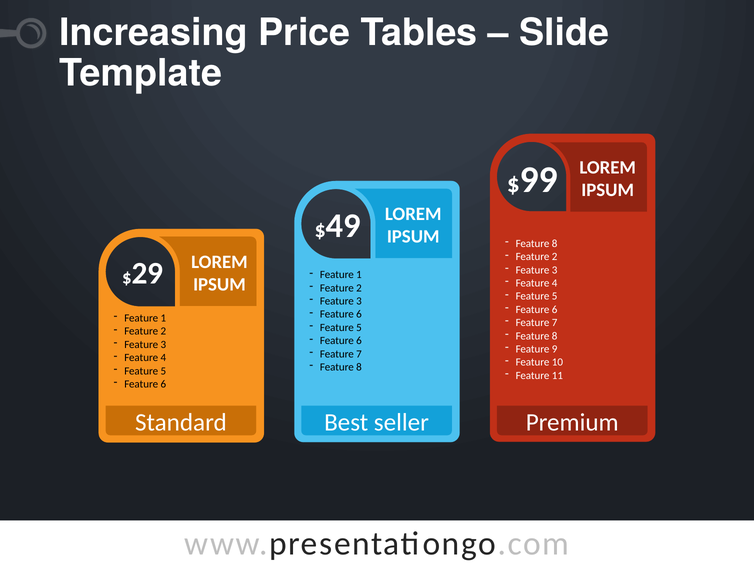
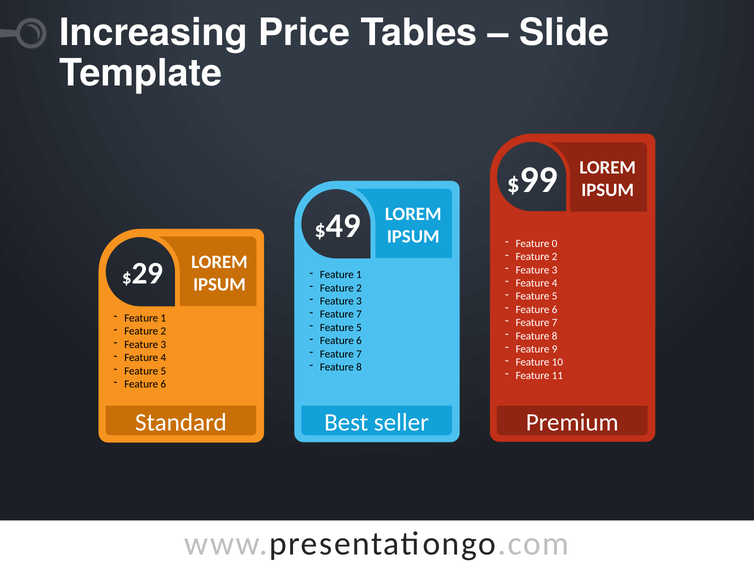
8: 8 -> 0 (555, 243)
6: 6 -> 7 (359, 314)
